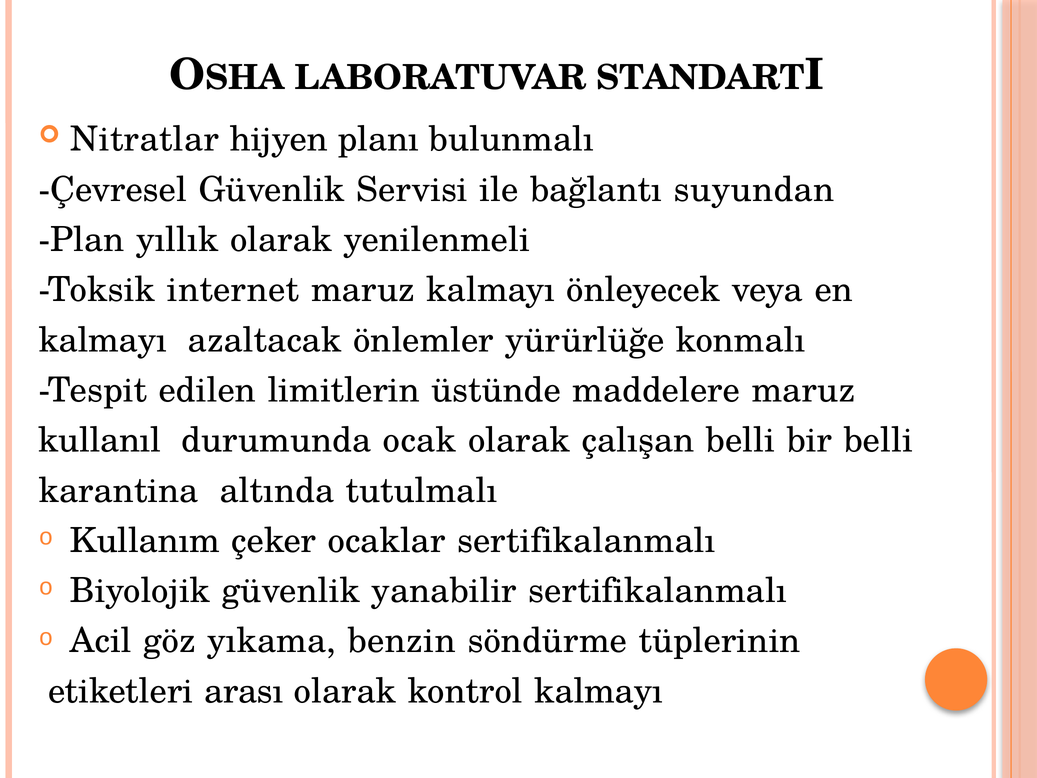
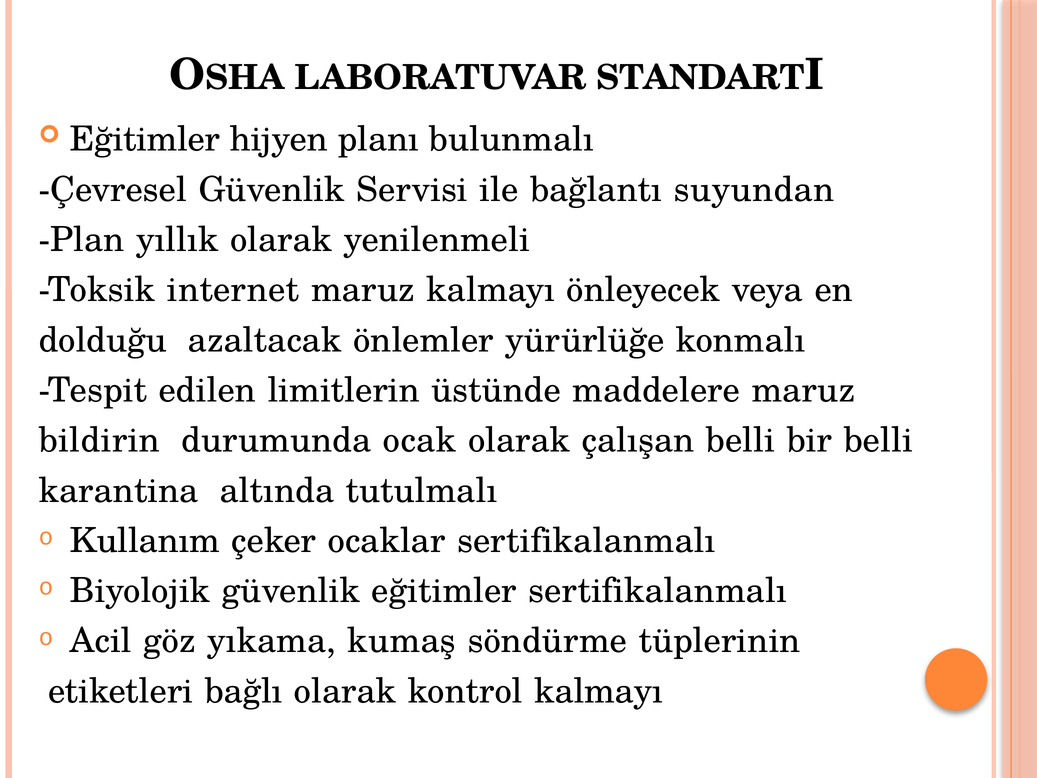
Nitratlar: Nitratlar -> Eğitimler (145, 139)
kalmayı: kalmayı -> dolduğu (103, 340)
kullanıl: kullanıl -> bildirin (99, 440)
güvenlik yanabilir: yanabilir -> eğitimler (444, 591)
benzin: benzin -> kumaş (402, 641)
arası: arası -> bağlı (244, 691)
